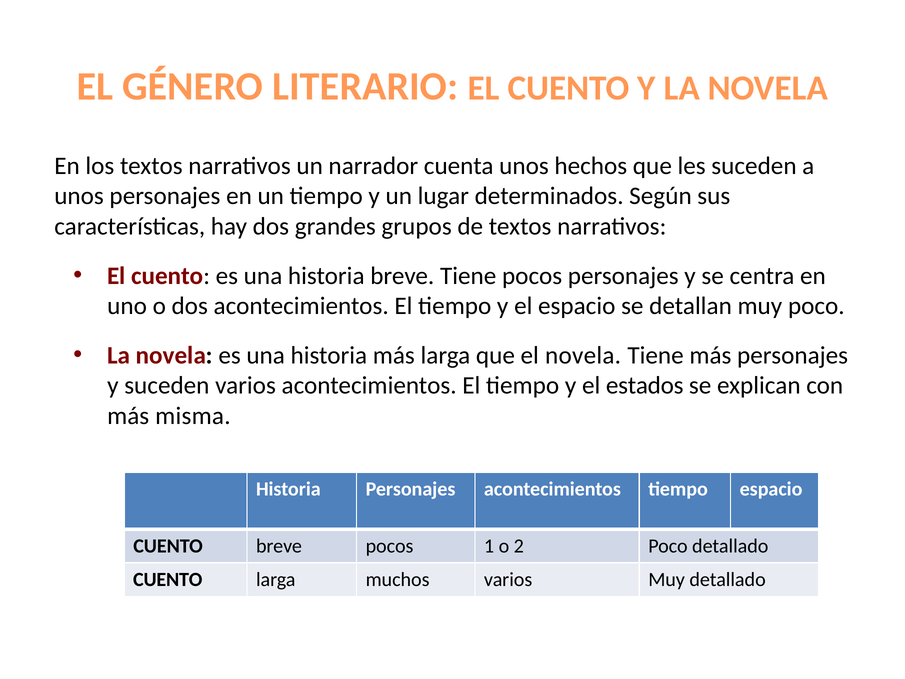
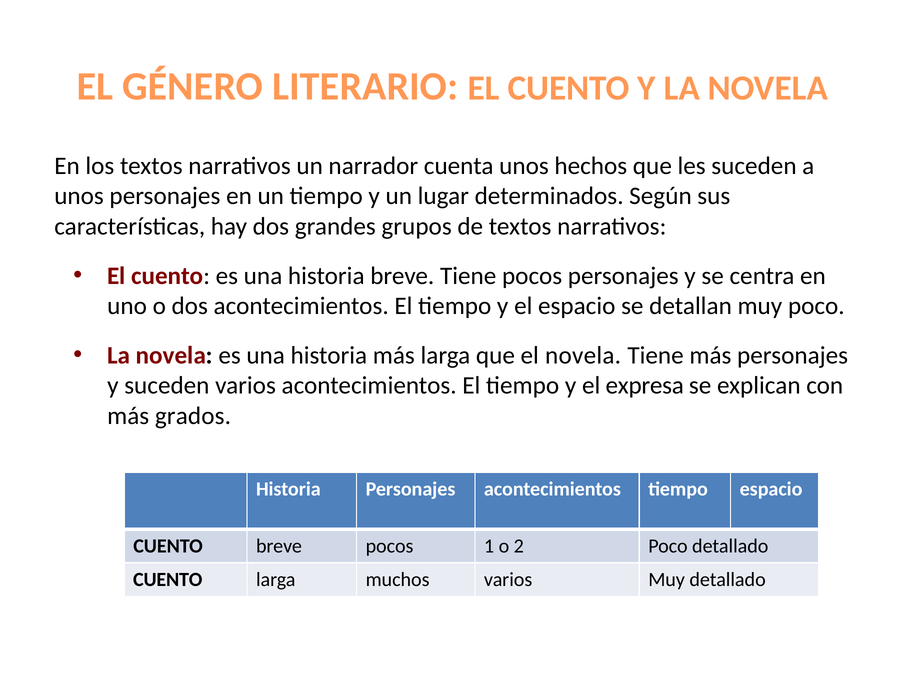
estados: estados -> expresa (645, 385)
misma: misma -> grados (193, 416)
